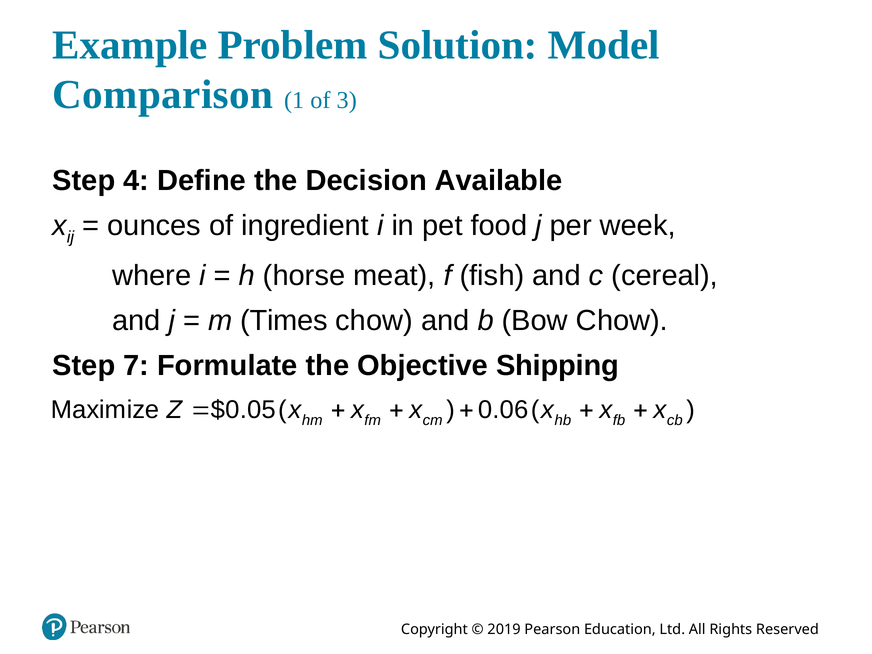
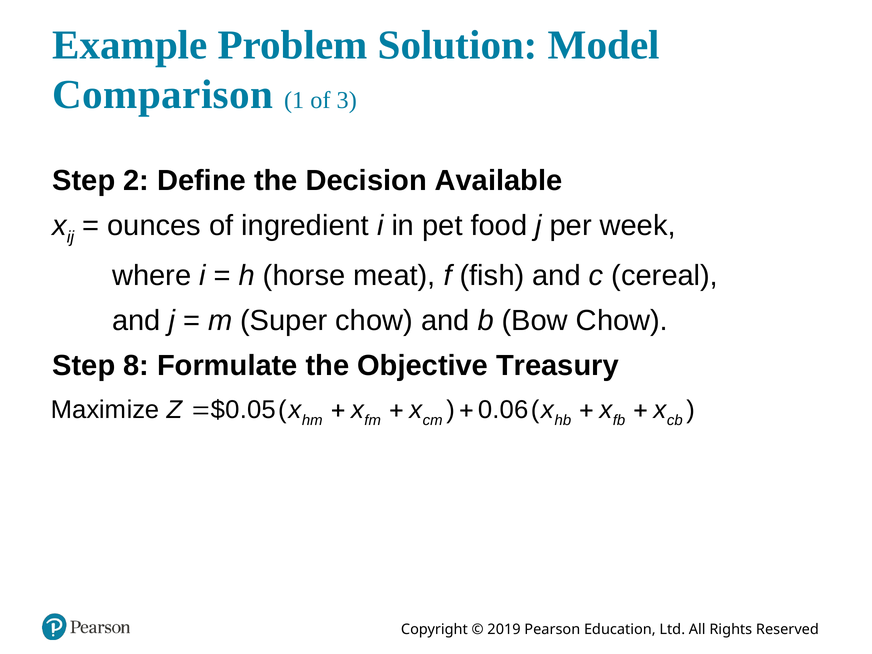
4: 4 -> 2 (136, 181)
Times: Times -> Super (284, 321)
7: 7 -> 8 (136, 366)
Shipping: Shipping -> Treasury (557, 366)
